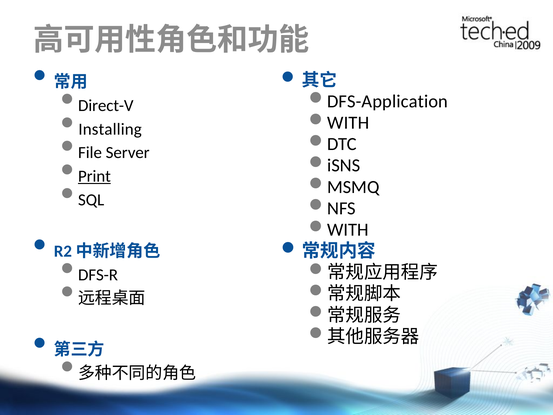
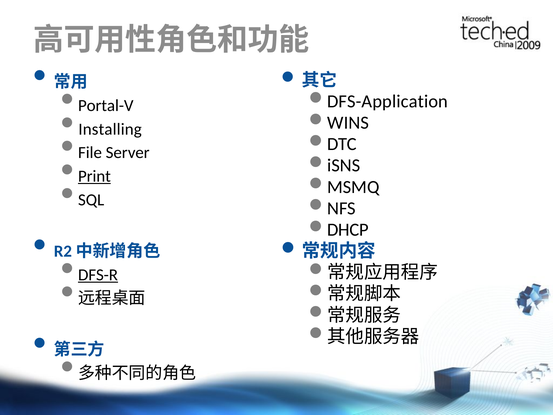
Direct-V: Direct-V -> Portal-V (106, 106)
WITH: WITH -> WINS (348, 123)
WITH: WITH -> DHCP (348, 230)
DFS-R underline: none -> present (98, 275)
